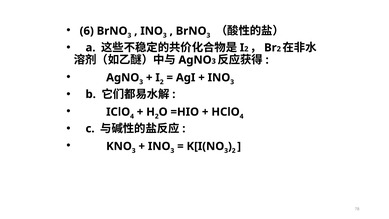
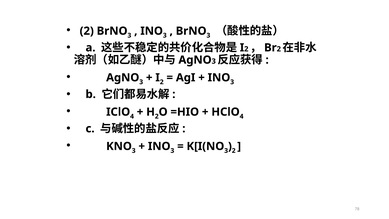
6: 6 -> 2 (87, 31)
